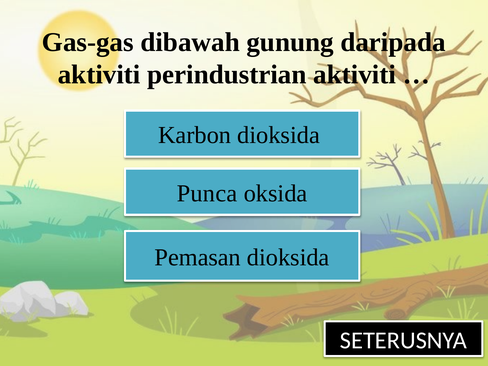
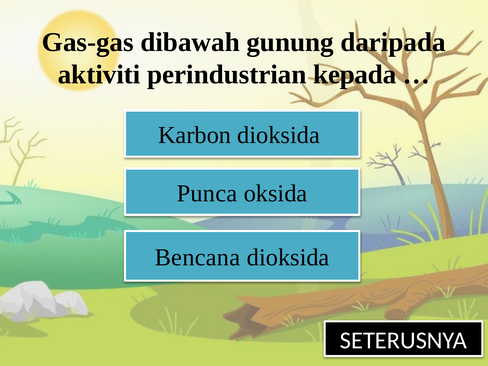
perindustrian aktiviti: aktiviti -> kepada (355, 75)
Pemasan: Pemasan -> Bencana (198, 257)
